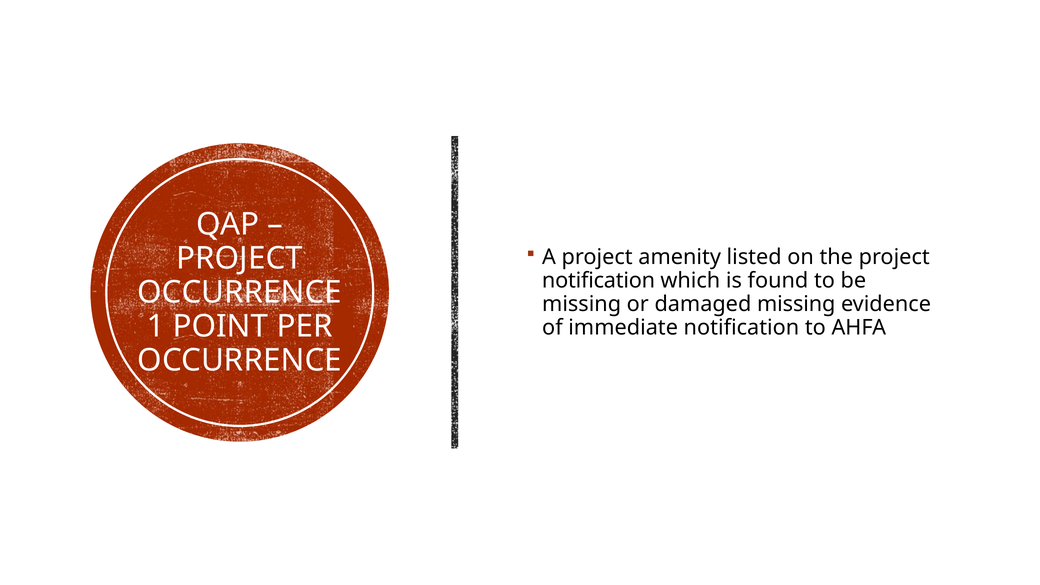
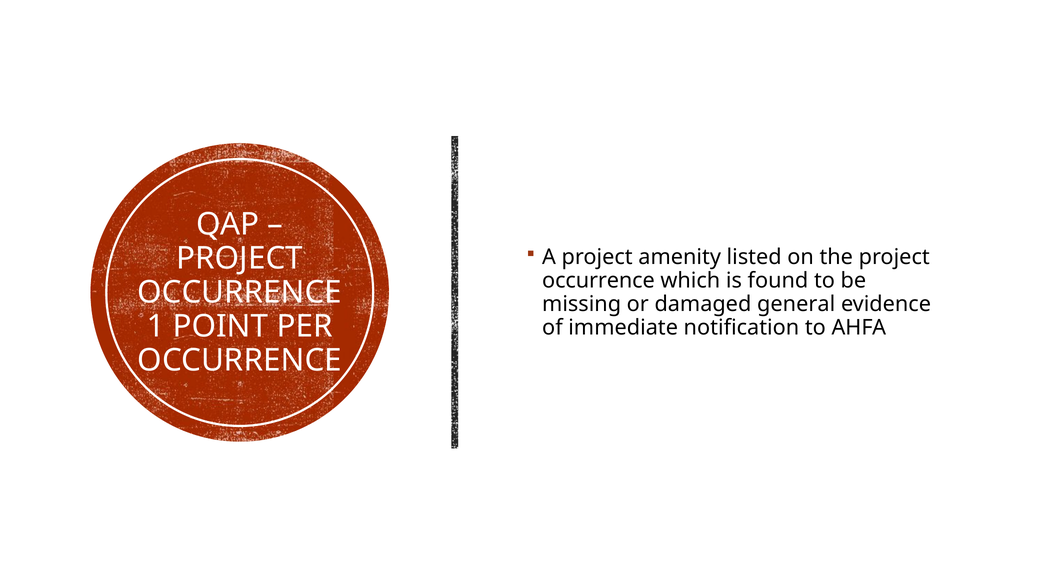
notification: notification -> occurrence (598, 281)
damaged missing: missing -> general (796, 304)
